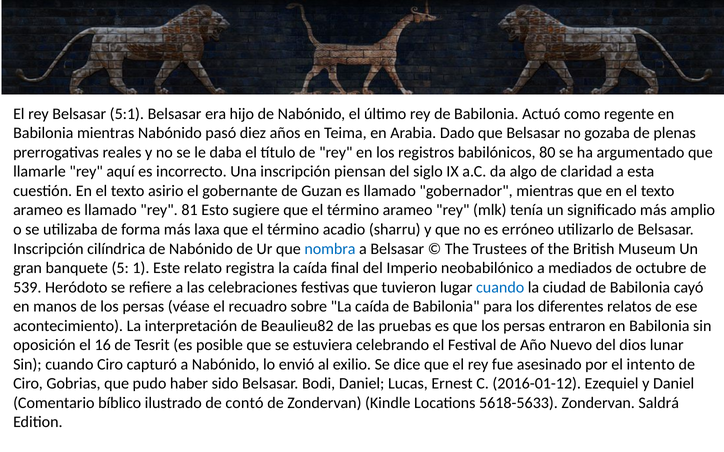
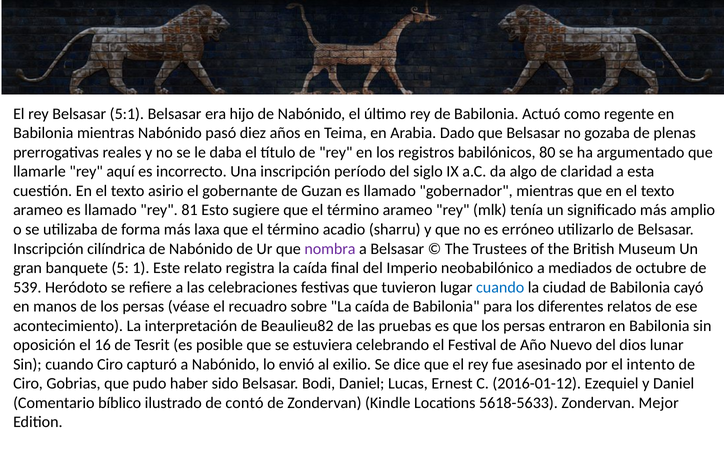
piensan: piensan -> período (360, 172)
nombra colour: blue -> purple (330, 249)
Saldrá: Saldrá -> Mejor (659, 403)
